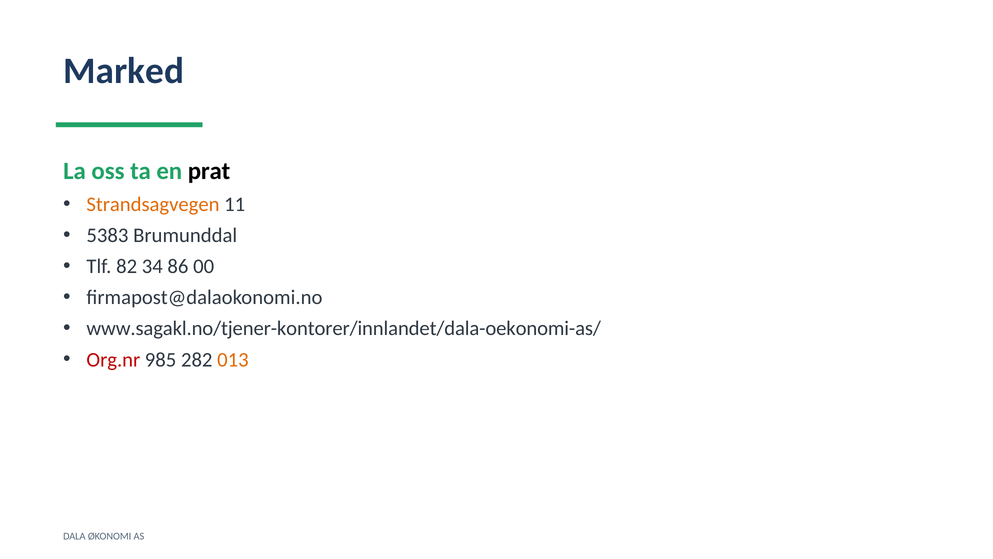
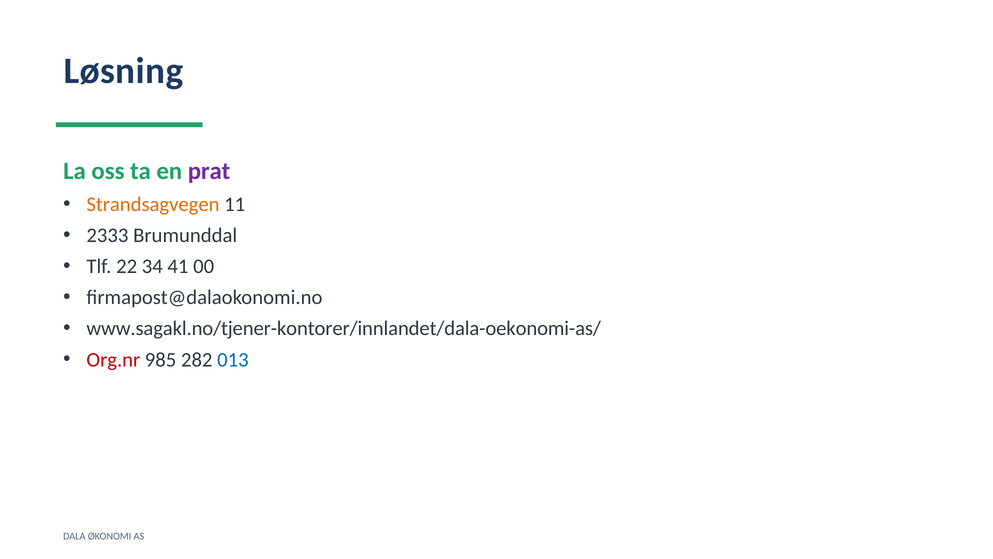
Marked: Marked -> Løsning (123, 71)
prat colour: black -> purple (209, 171)
5383: 5383 -> 2333 (107, 235)
82: 82 -> 22 (127, 266)
86: 86 -> 41 (178, 266)
013 colour: orange -> blue (233, 359)
